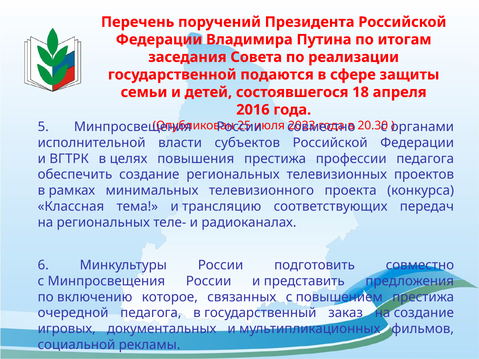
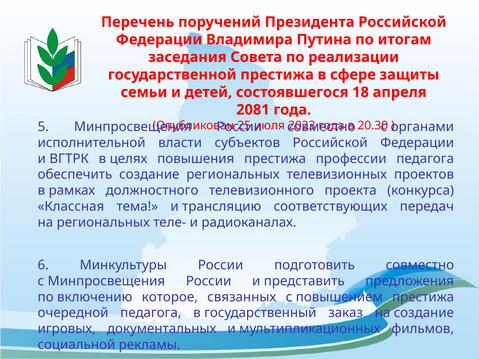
государственной подаются: подаются -> престижа (277, 75)
2016: 2016 -> 2081 (253, 110)
минимальных: минимальных -> должностного (152, 191)
